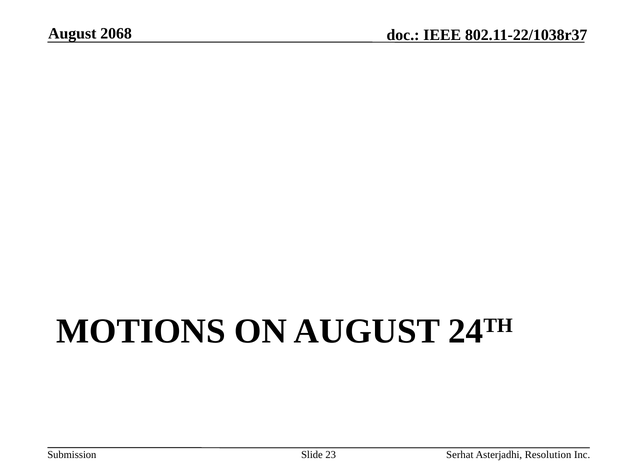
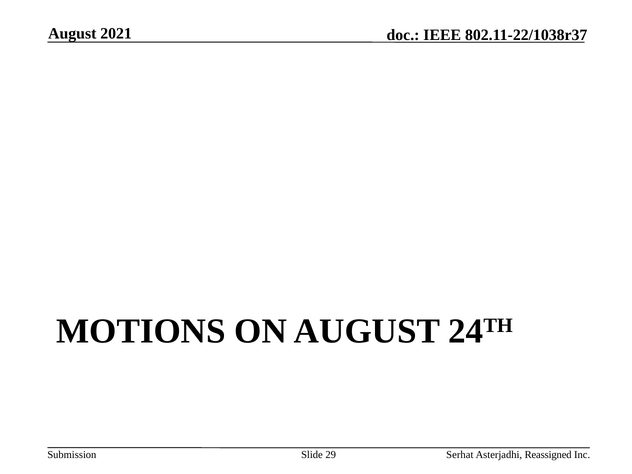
2068: 2068 -> 2021 (116, 34)
23: 23 -> 29 (331, 455)
Resolution: Resolution -> Reassigned (548, 455)
